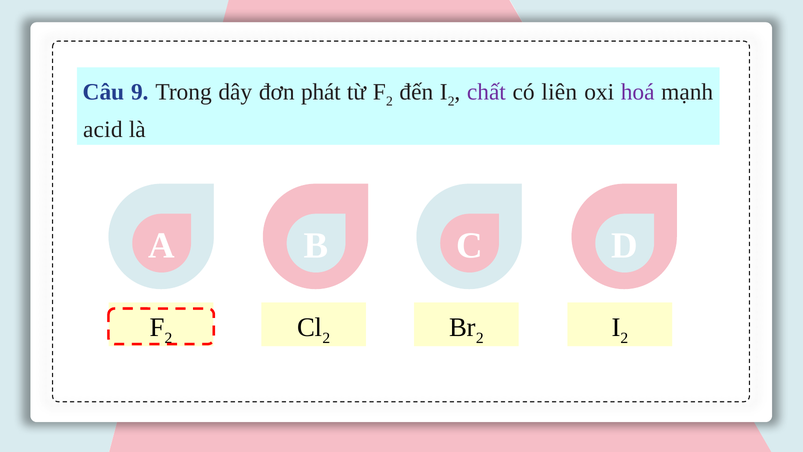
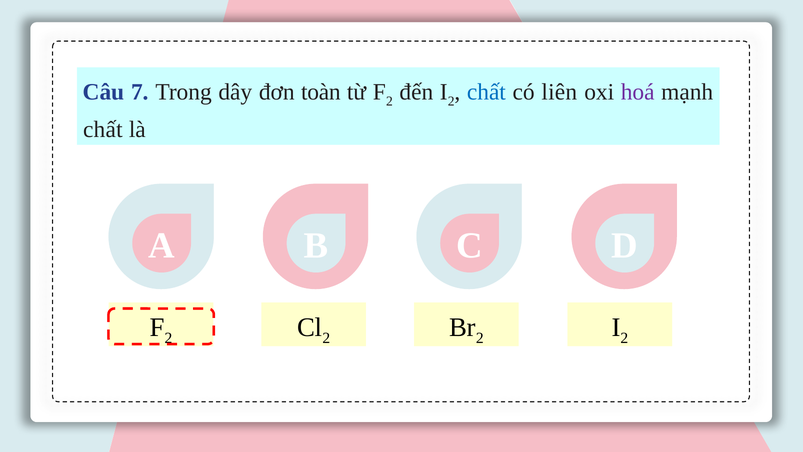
9: 9 -> 7 (140, 92)
phát: phát -> toàn (321, 92)
chất colour: purple -> blue (486, 92)
acid: acid -> chất (103, 129)
